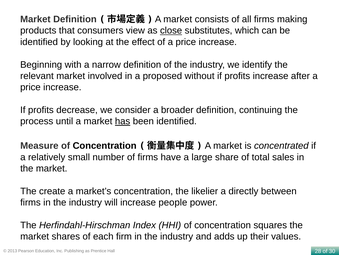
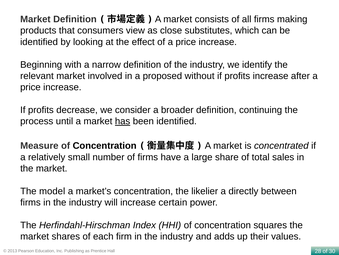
close underline: present -> none (171, 31)
create: create -> model (52, 191)
people: people -> certain (173, 202)
